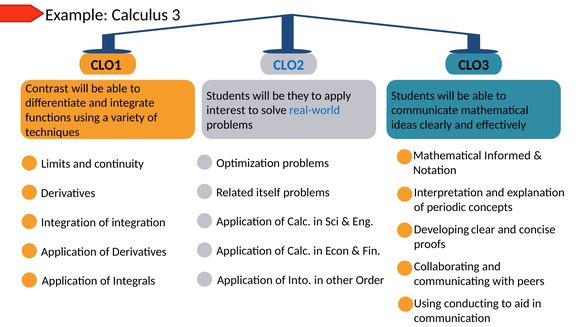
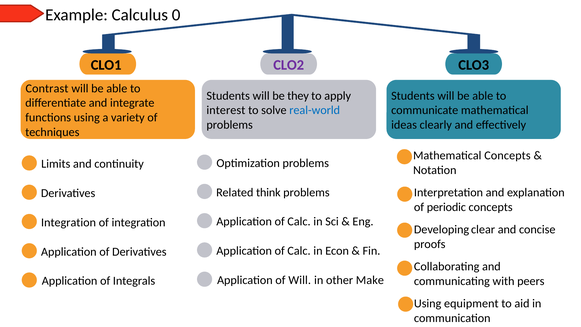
3: 3 -> 0 (176, 15)
CLO2 colour: blue -> purple (289, 65)
Mathematical Informed: Informed -> Concepts (507, 155)
itself: itself -> think (268, 192)
of Into: Into -> Will (300, 280)
Order: Order -> Make (370, 280)
conducting: conducting -> equipment (471, 303)
